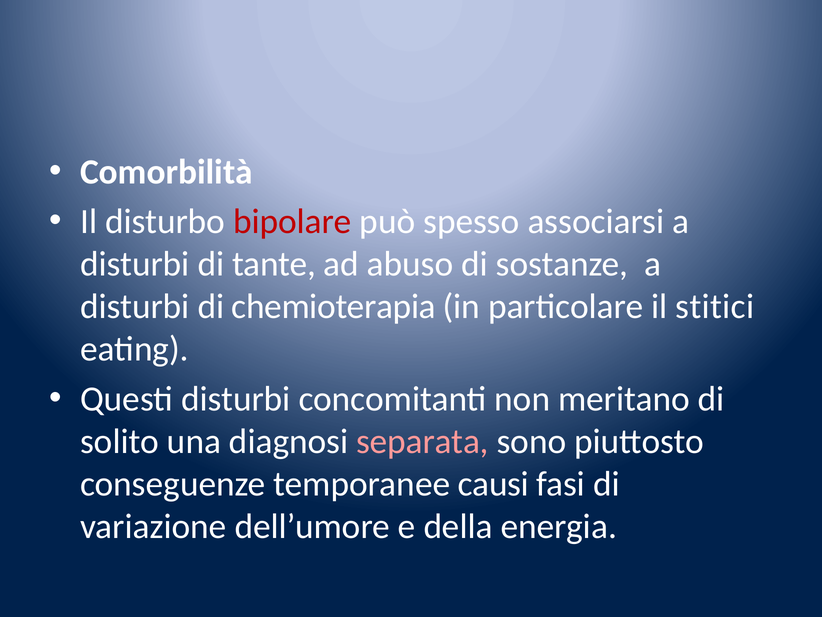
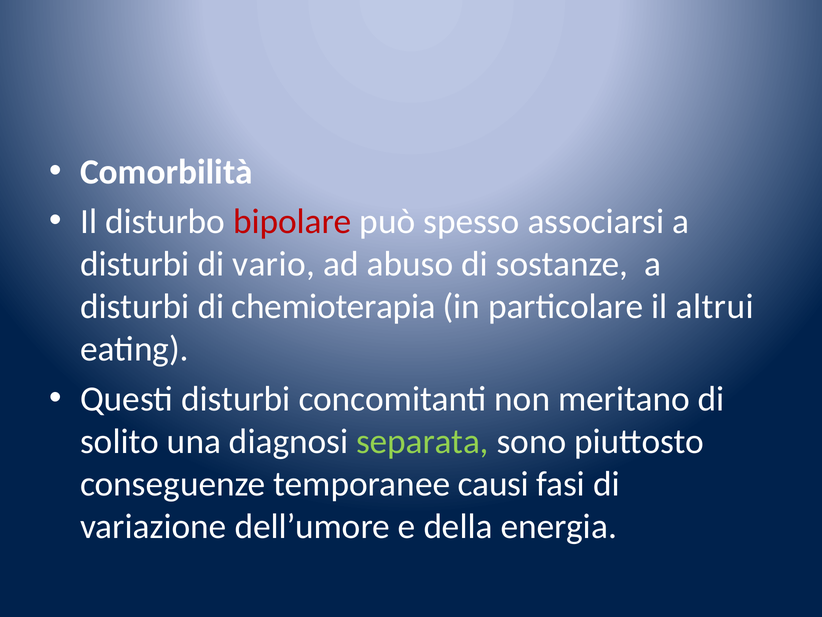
tante: tante -> vario (274, 264)
stitici: stitici -> altrui (715, 306)
separata colour: pink -> light green (423, 441)
